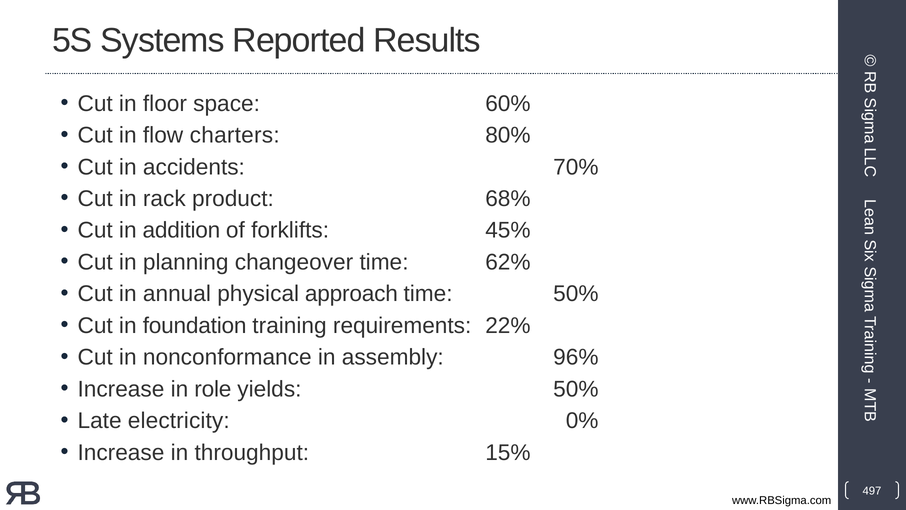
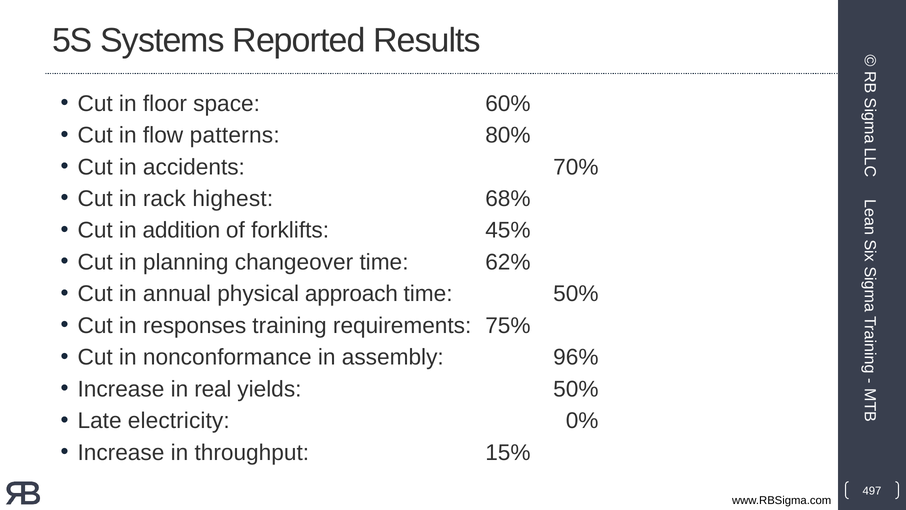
charters: charters -> patterns (235, 135)
product: product -> highest (233, 199)
foundation: foundation -> responses (195, 325)
22%: 22% -> 75% (508, 325)
role: role -> real (213, 389)
